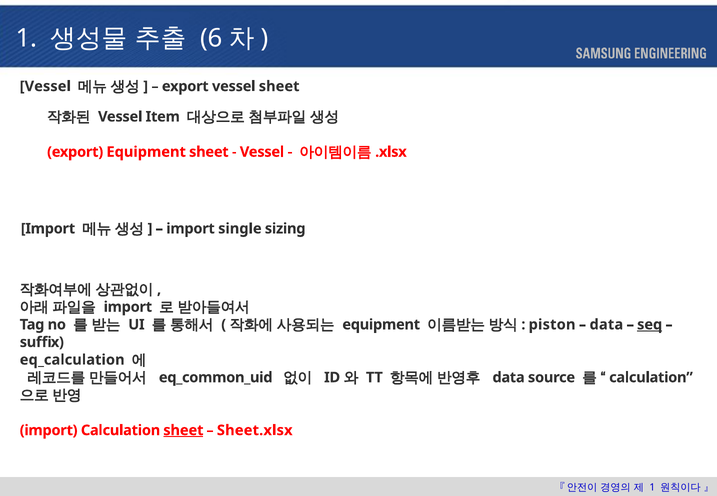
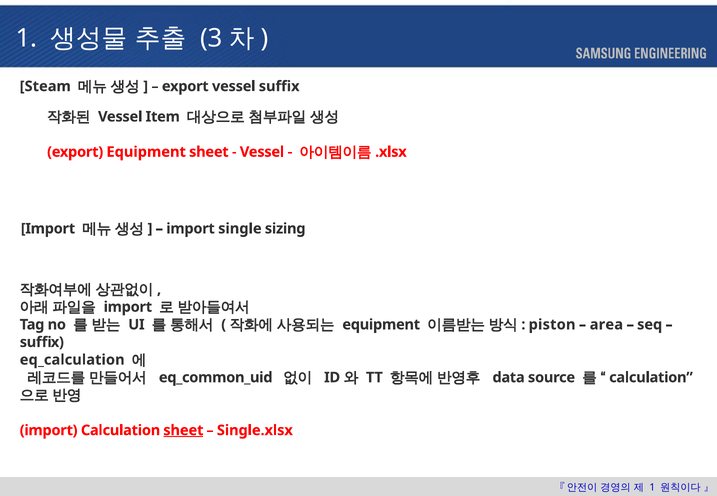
6: 6 -> 3 (211, 39)
Vessel: Vessel -> Steam (45, 86)
vessel sheet: sheet -> suffix (279, 86)
data: data -> area (606, 325)
seq underline: present -> none (650, 325)
Sheet.xlsx: Sheet.xlsx -> Single.xlsx (255, 431)
